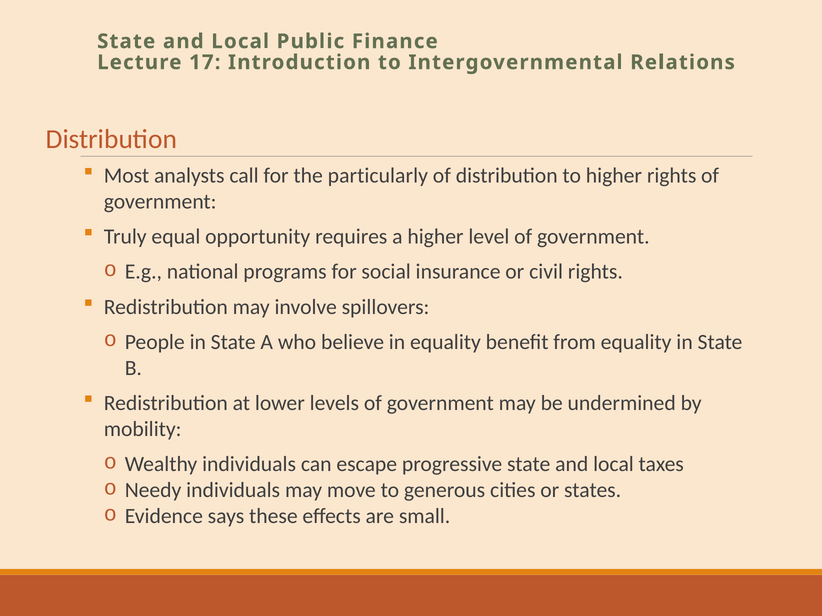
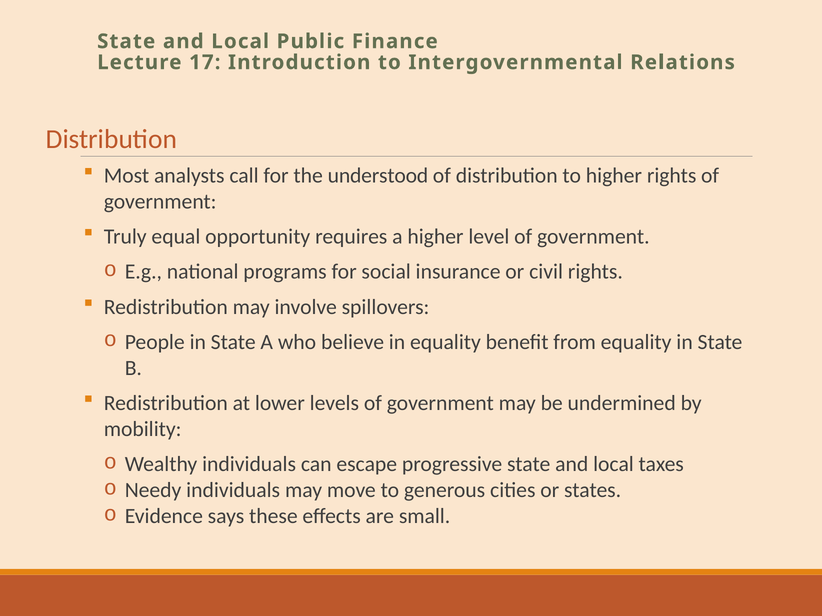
particularly: particularly -> understood (378, 176)
